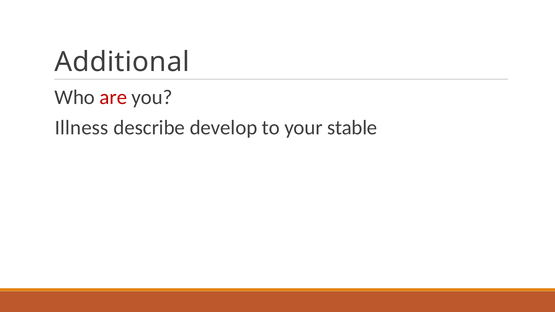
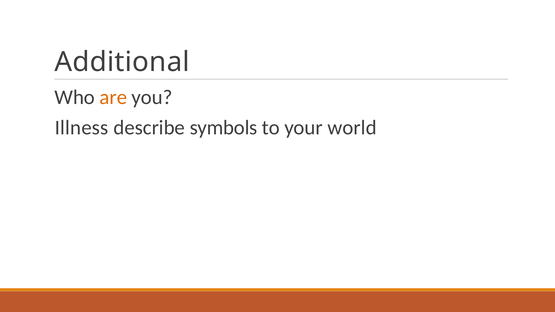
are colour: red -> orange (113, 97)
develop: develop -> symbols (224, 128)
stable: stable -> world (352, 128)
